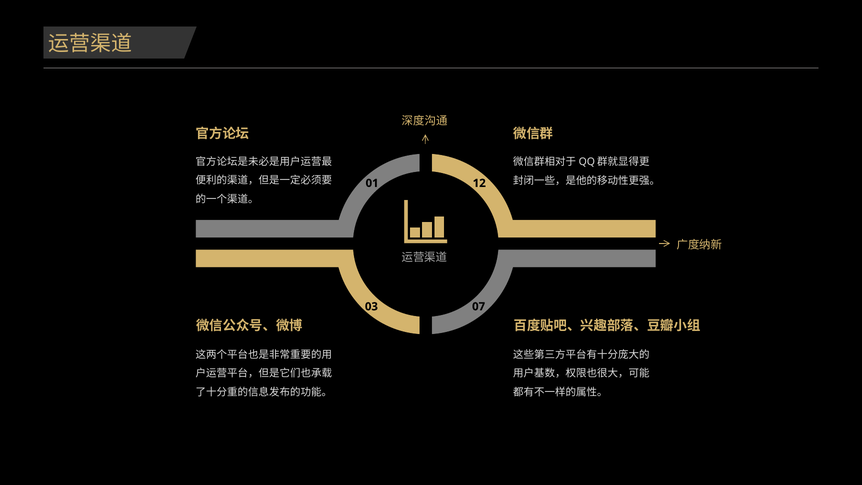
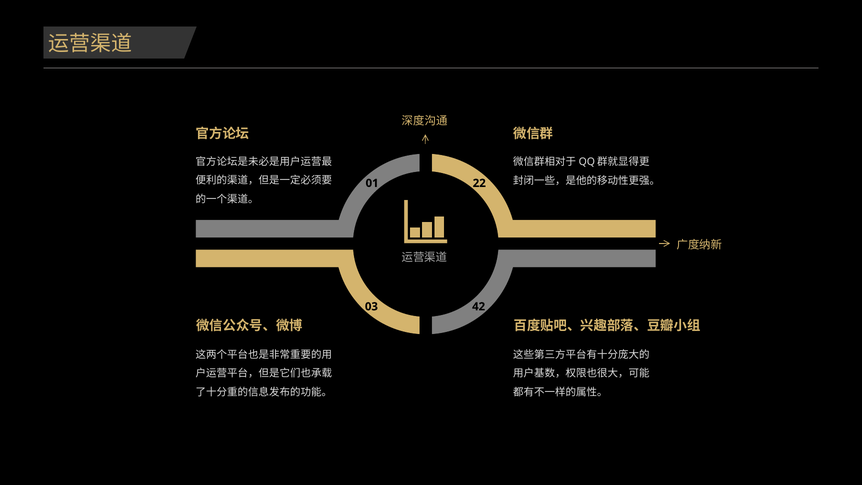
12: 12 -> 22 (479, 183)
07: 07 -> 42 (479, 307)
